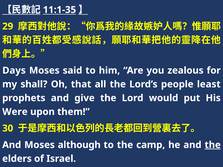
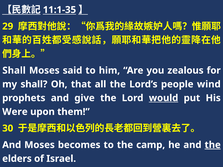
Days: Days -> Shall (14, 71)
least: least -> wind (209, 84)
would underline: none -> present (164, 98)
although: although -> becomes (79, 145)
